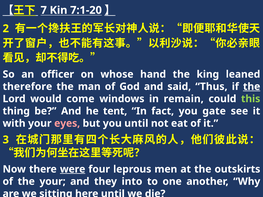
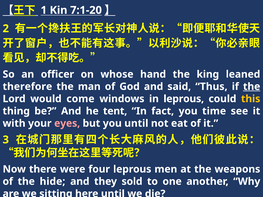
7: 7 -> 1 (44, 10)
in remain: remain -> leprous (184, 99)
this colour: light green -> yellow (251, 99)
gate: gate -> time (214, 111)
were underline: present -> none (73, 169)
outskirts: outskirts -> weapons (237, 169)
the your: your -> hide (52, 182)
into: into -> sold (132, 182)
